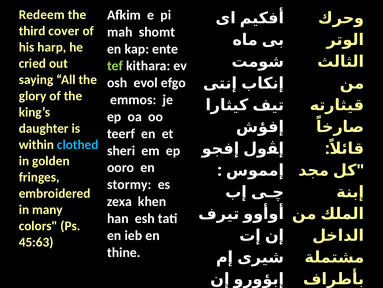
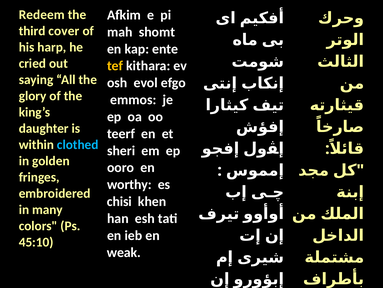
tef colour: light green -> yellow (115, 66)
stormy: stormy -> worthy (129, 184)
zexa: zexa -> chisi (119, 201)
45:63: 45:63 -> 45:10 (36, 242)
thine: thine -> weak (124, 252)
